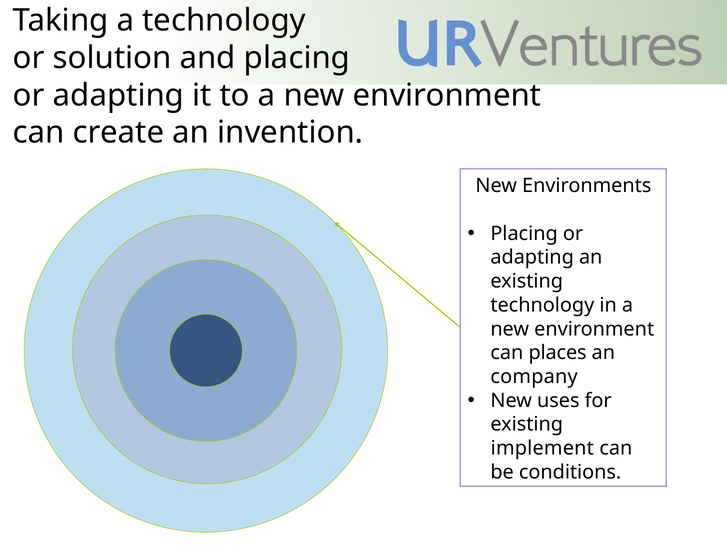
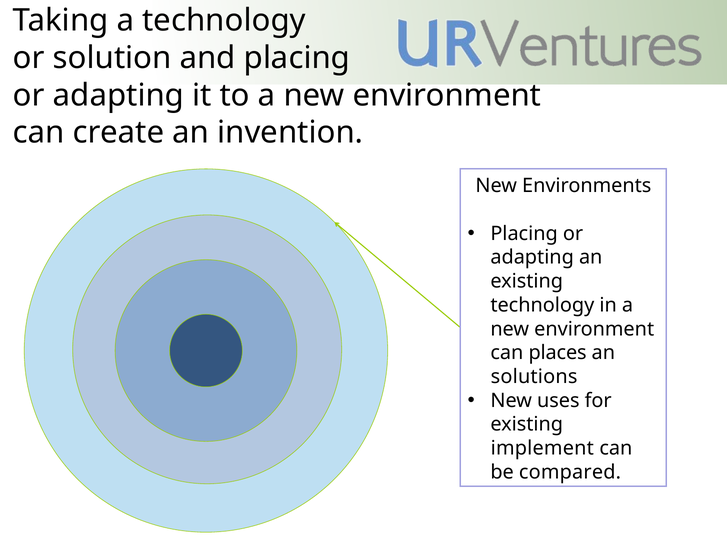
company: company -> solutions (534, 377)
conditions: conditions -> compared (570, 472)
